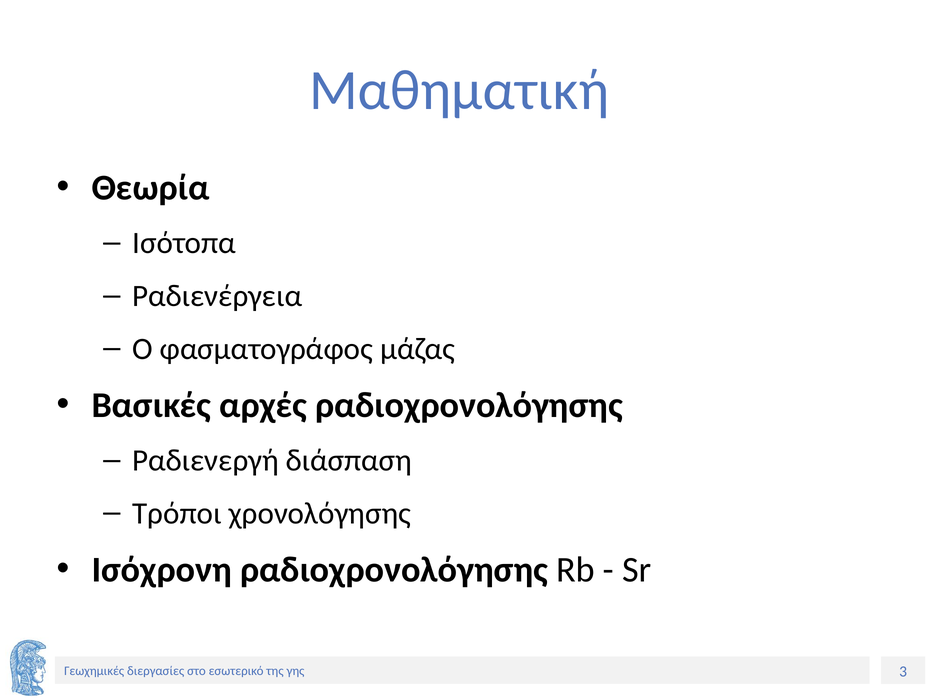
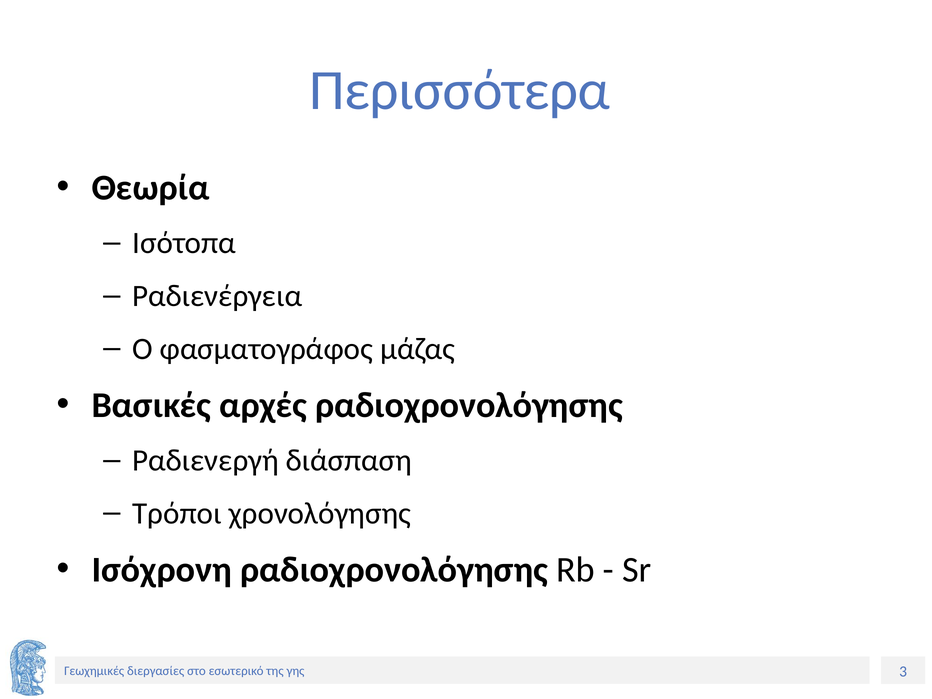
Μαθηματική: Μαθηματική -> Περισσότερα (460, 90)
